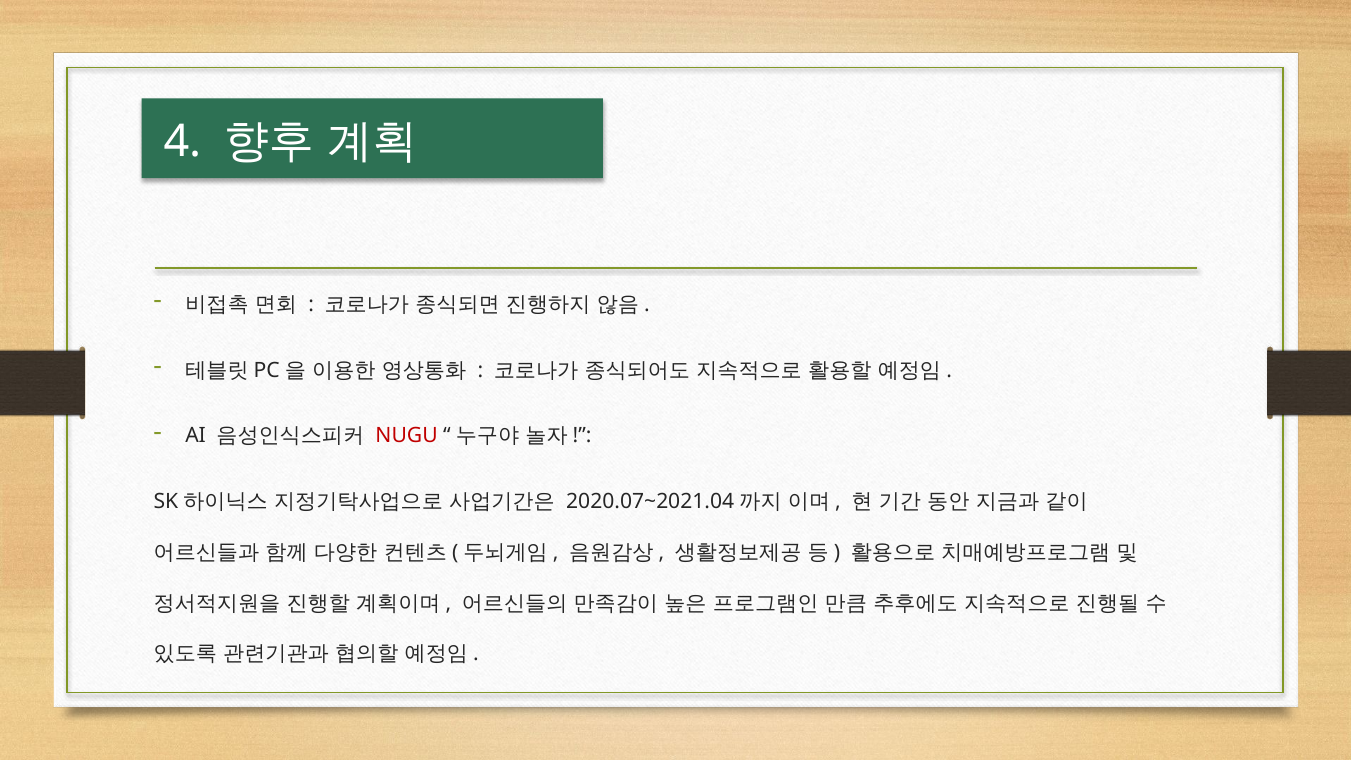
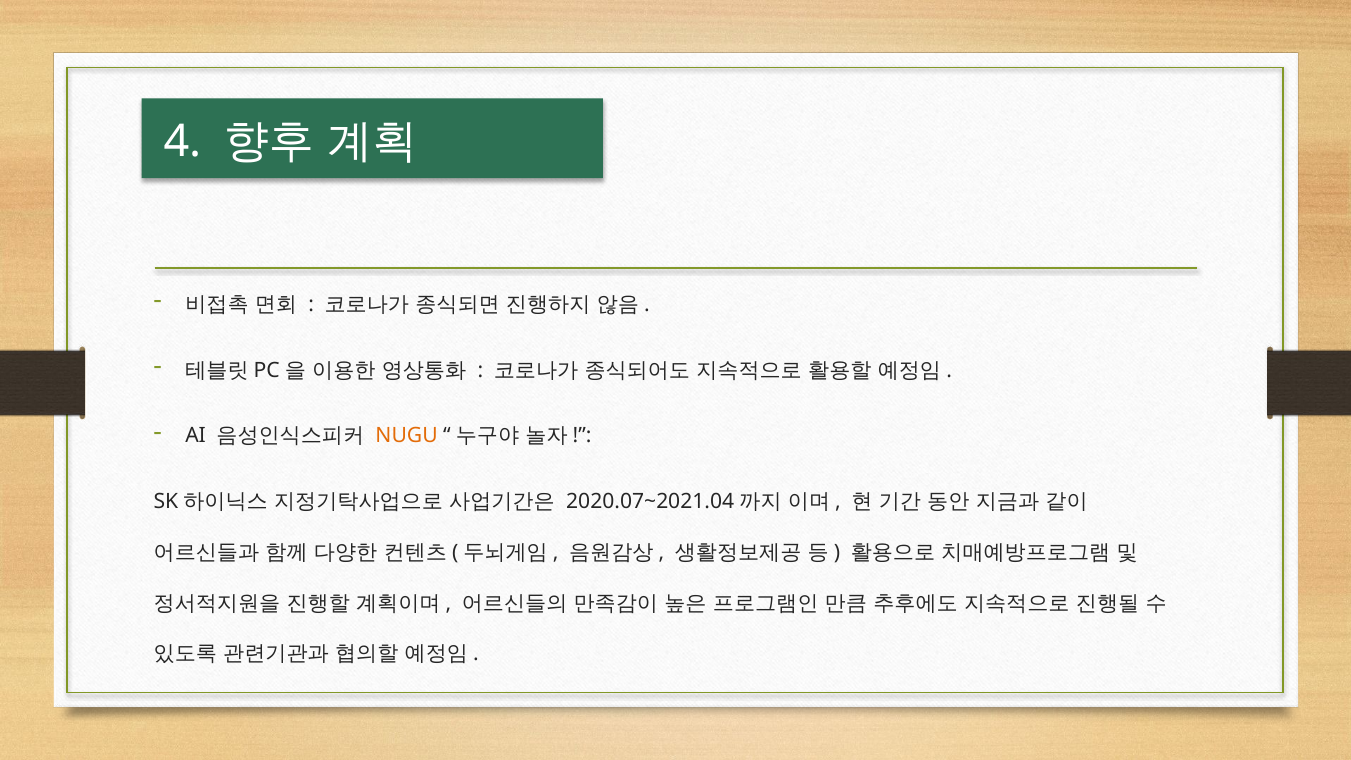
NUGU colour: red -> orange (407, 436)
